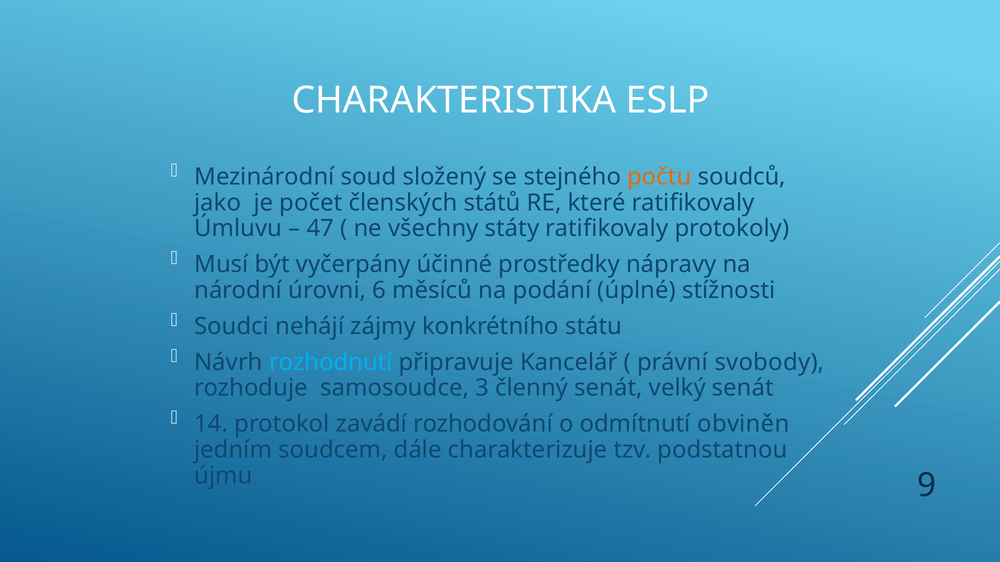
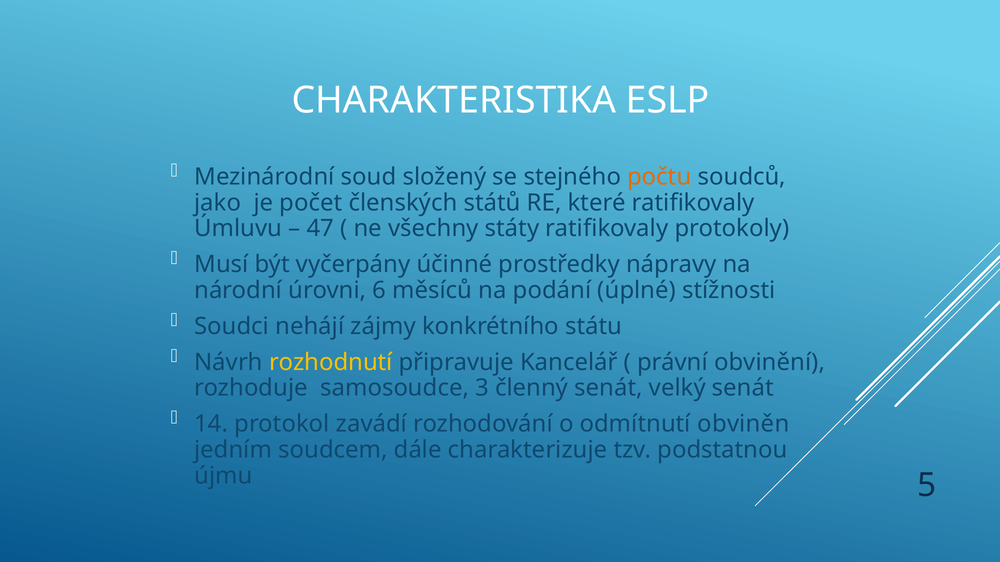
rozhodnutí colour: light blue -> yellow (331, 362)
svobody: svobody -> obvinění (770, 362)
9: 9 -> 5 (927, 486)
